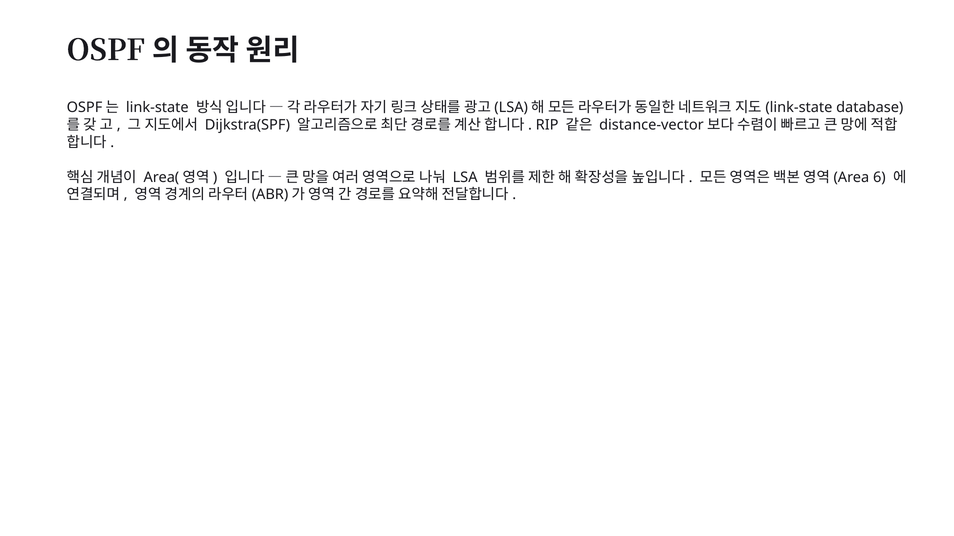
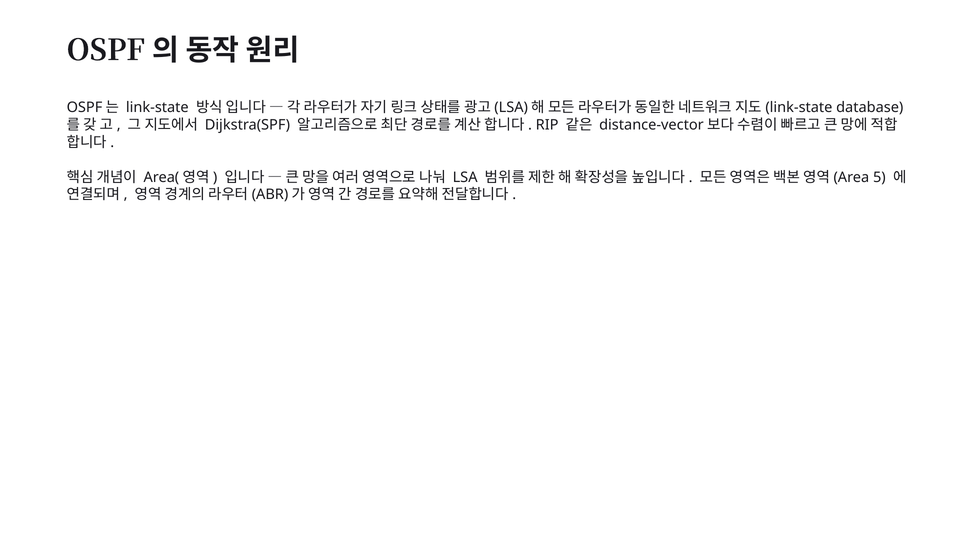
6: 6 -> 5 (879, 177)
